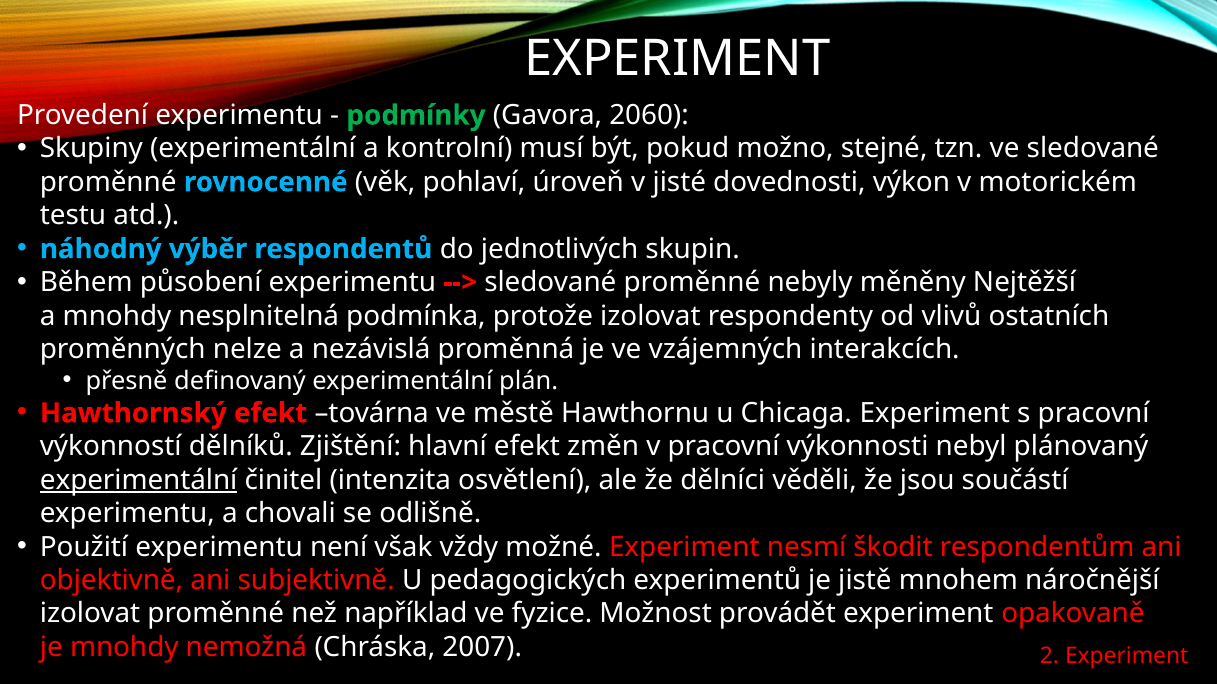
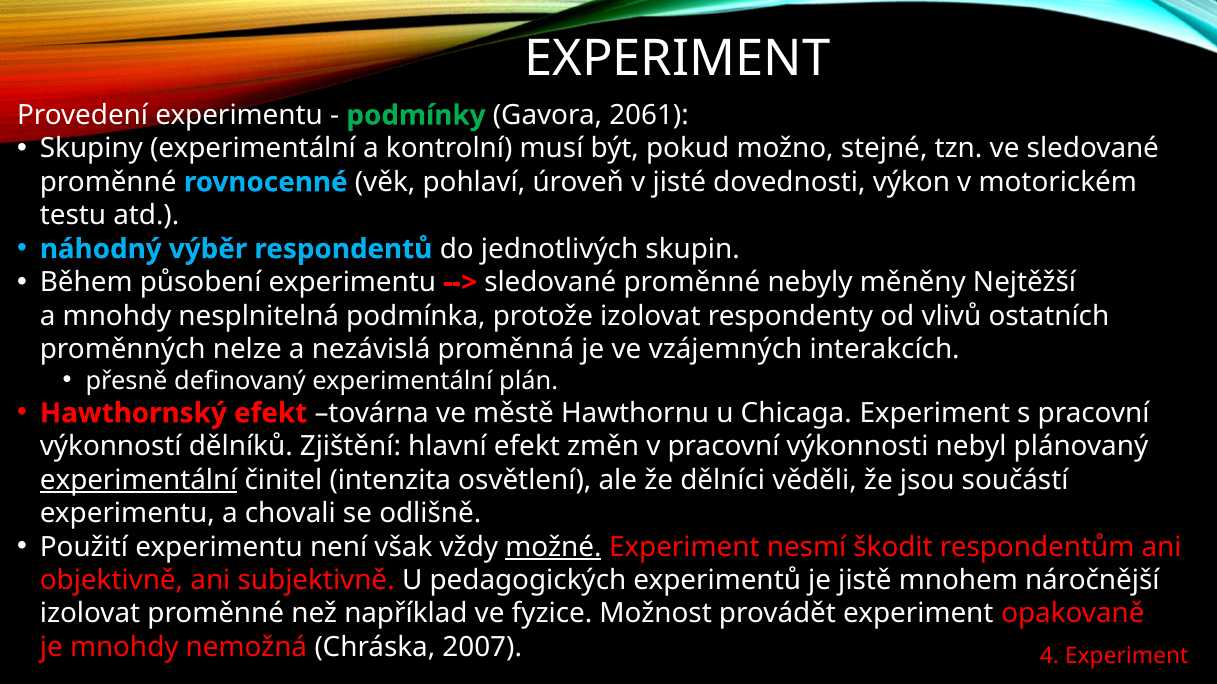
2060: 2060 -> 2061 (649, 115)
možné underline: none -> present (553, 547)
2: 2 -> 4 (1050, 656)
